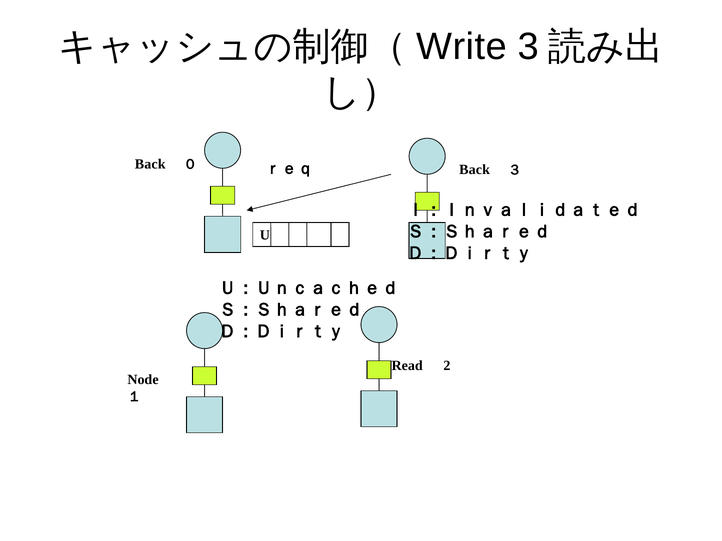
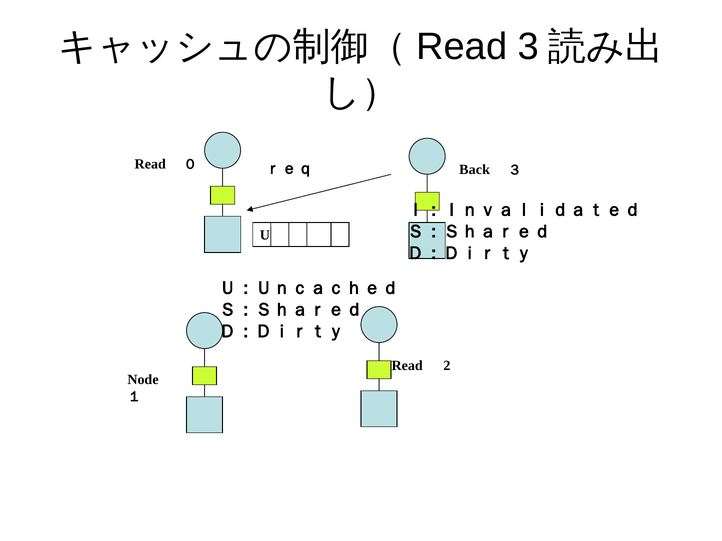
Write: Write -> Read (462, 47)
Back: Back -> Read (150, 164)
